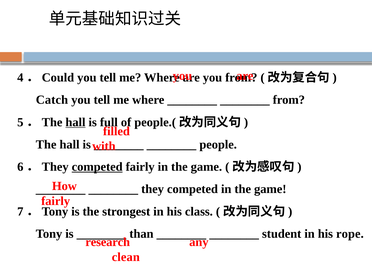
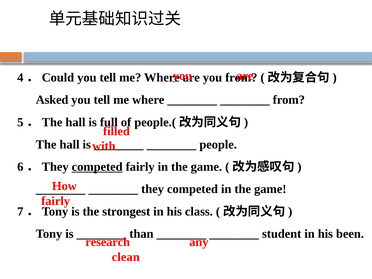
Catch: Catch -> Asked (52, 100)
hall underline: present -> none (75, 122)
rope: rope -> been (350, 234)
